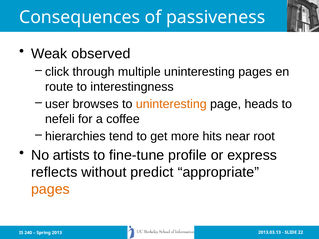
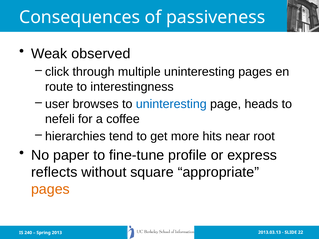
uninteresting colour: orange -> blue (171, 104)
artists: artists -> paper (71, 155)
predict: predict -> square (152, 172)
